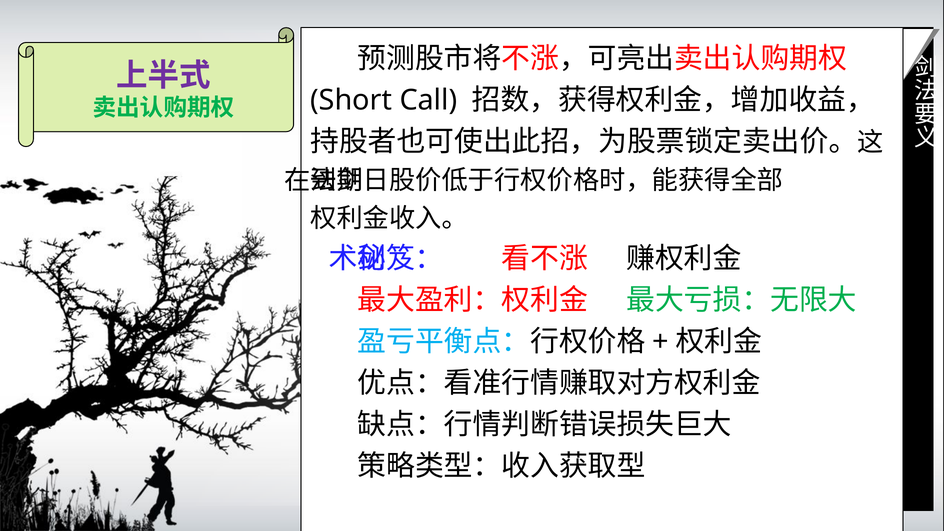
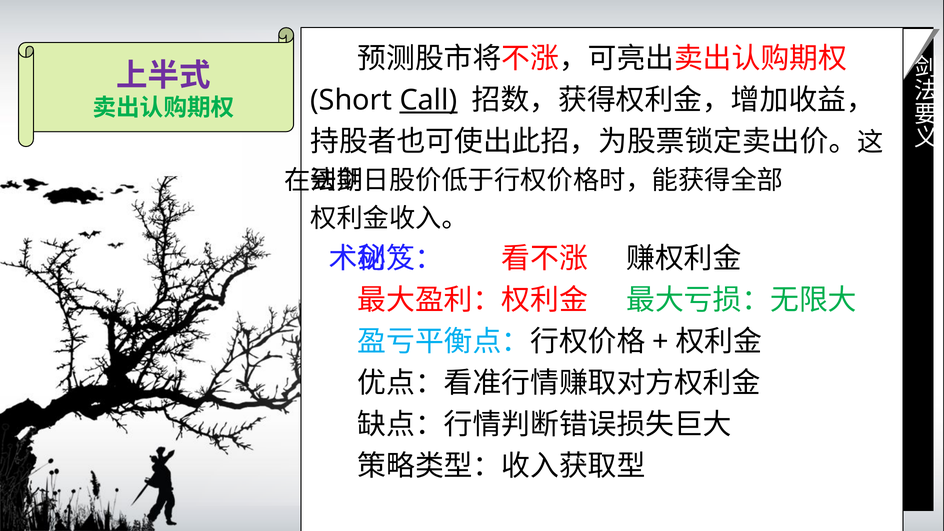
Call underline: none -> present (428, 100)
